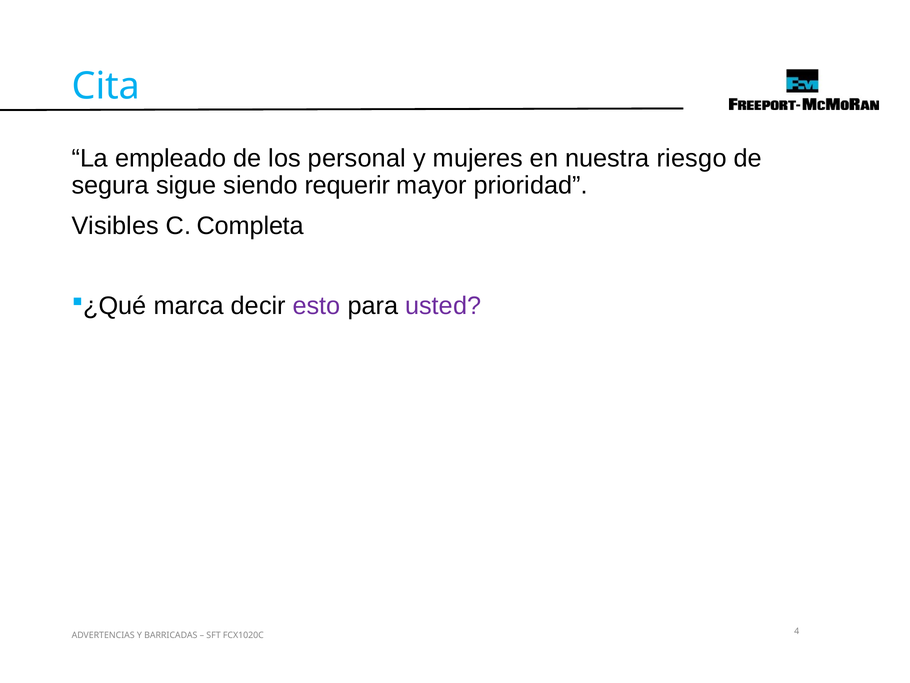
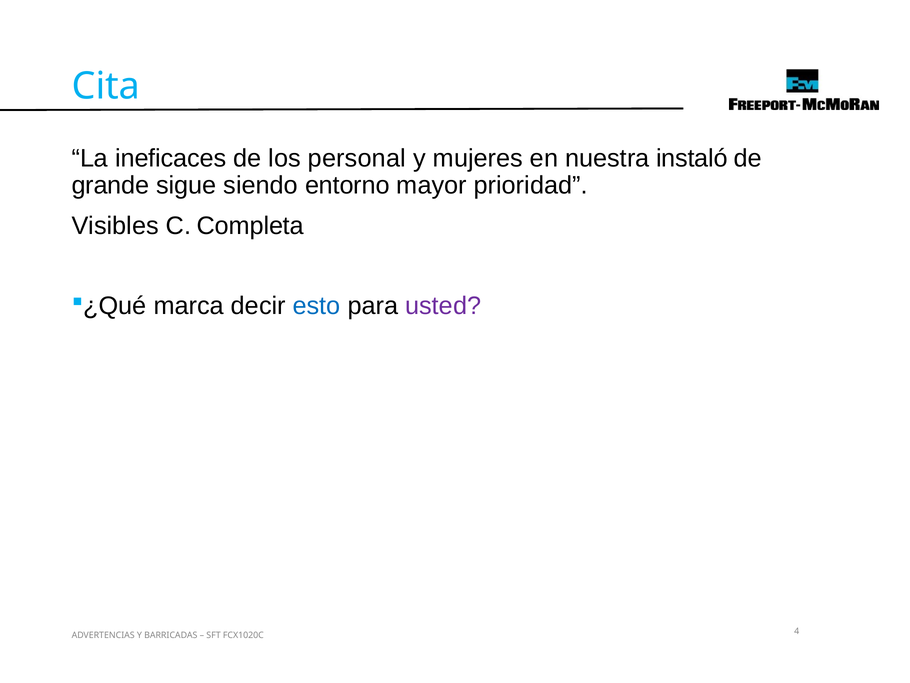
empleado: empleado -> ineficaces (171, 158)
riesgo: riesgo -> instaló (692, 158)
segura: segura -> grande (110, 185)
requerir: requerir -> entorno (347, 185)
esto colour: purple -> blue (317, 306)
